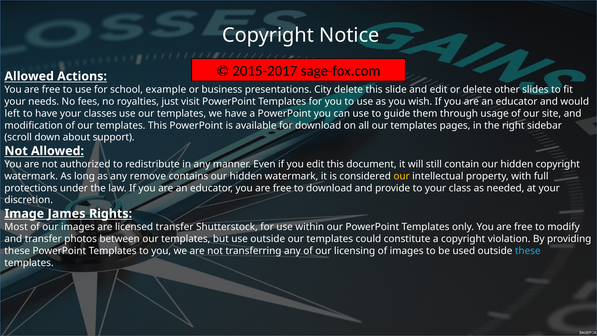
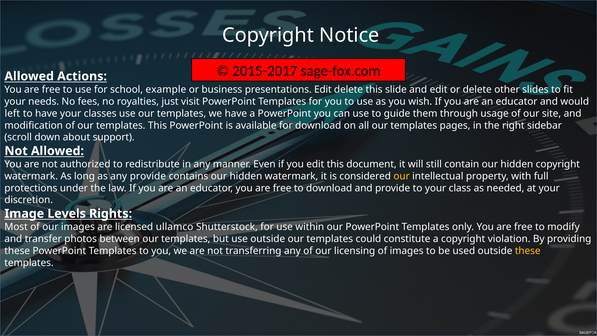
presentations City: City -> Edit (323, 90)
any remove: remove -> provide (148, 176)
James: James -> Levels (67, 214)
licensed transfer: transfer -> ullamco (175, 227)
these colour: light blue -> yellow (528, 251)
